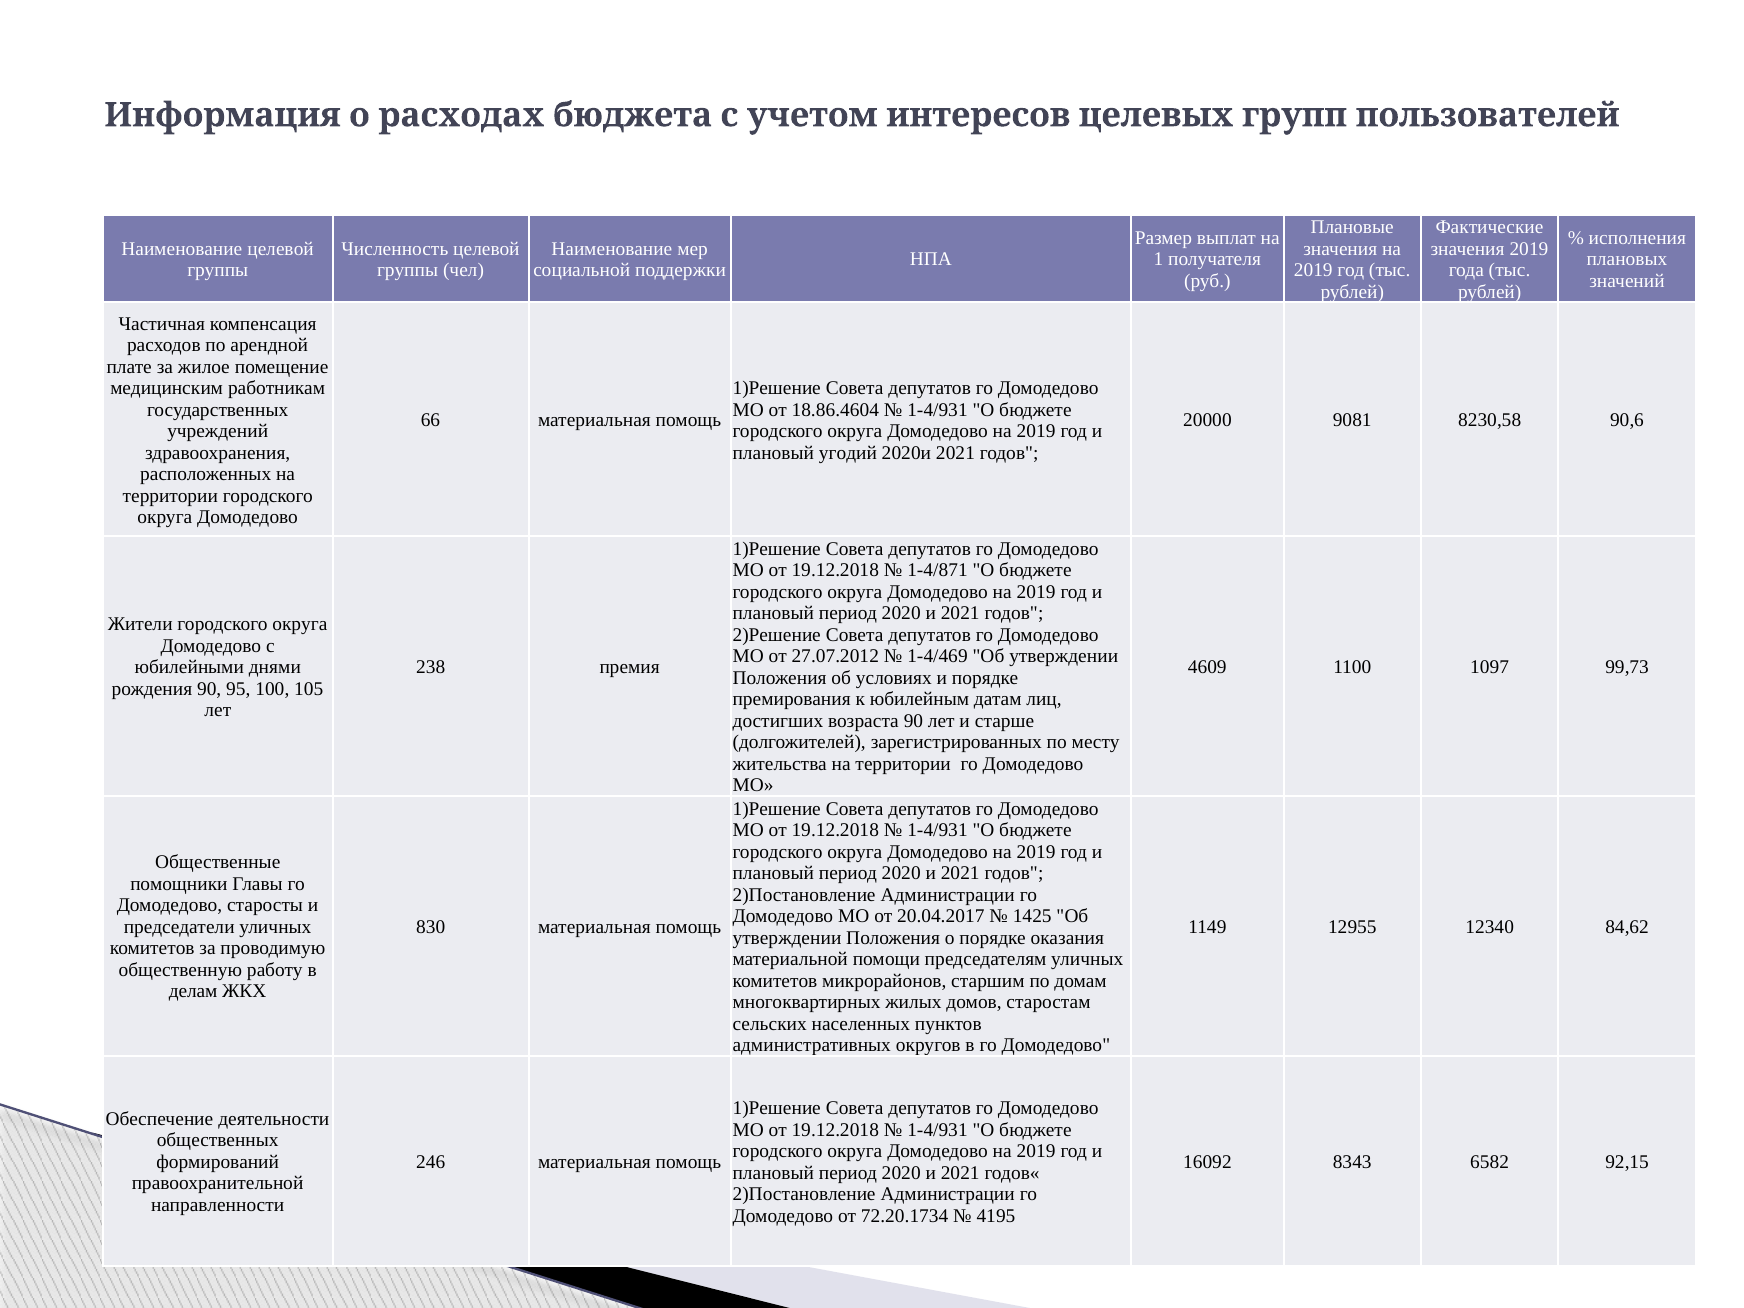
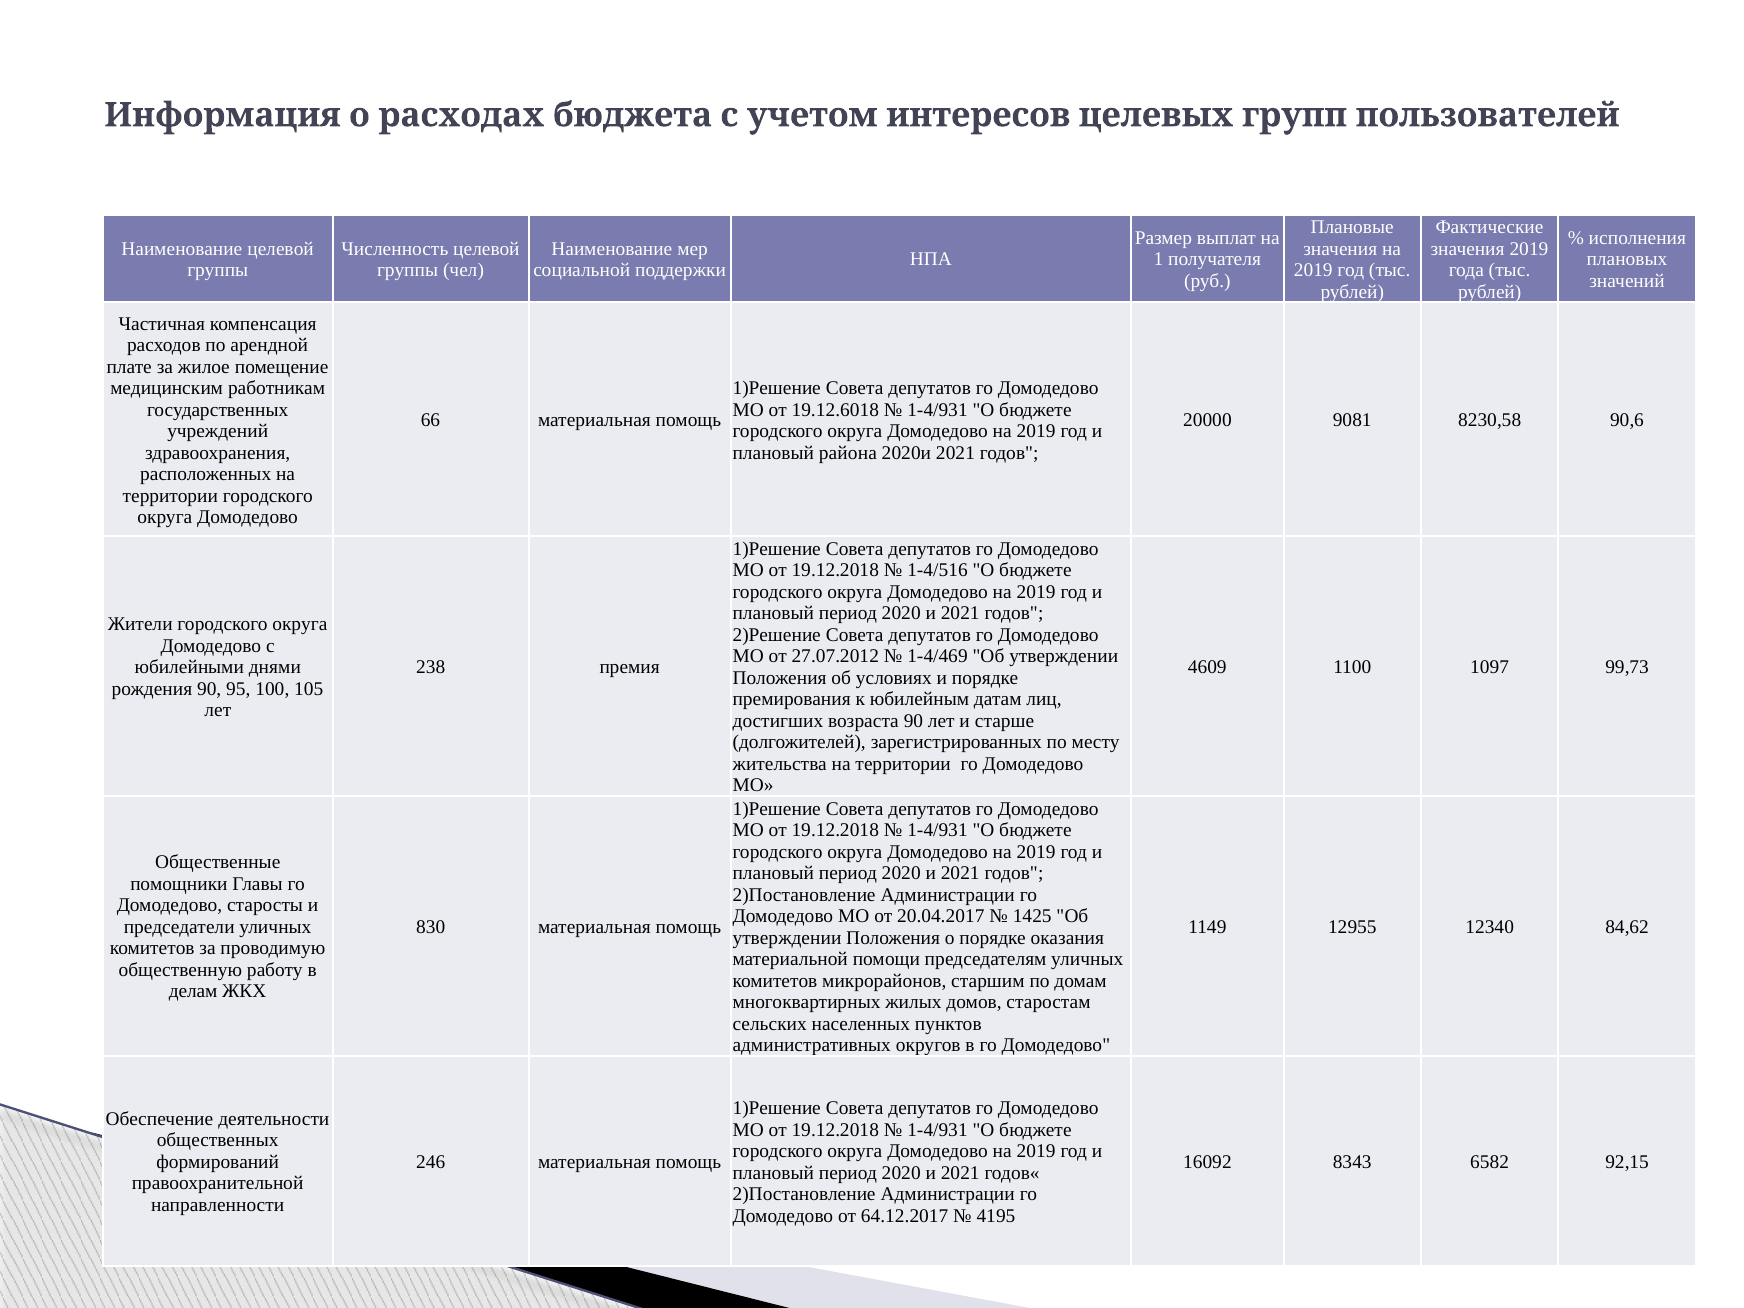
18.86.4604: 18.86.4604 -> 19.12.6018 (835, 410)
угодий: угодий -> района (848, 453)
1-4/871: 1-4/871 -> 1-4/516 (937, 571)
72.20.1734: 72.20.1734 -> 64.12.2017 (905, 1216)
